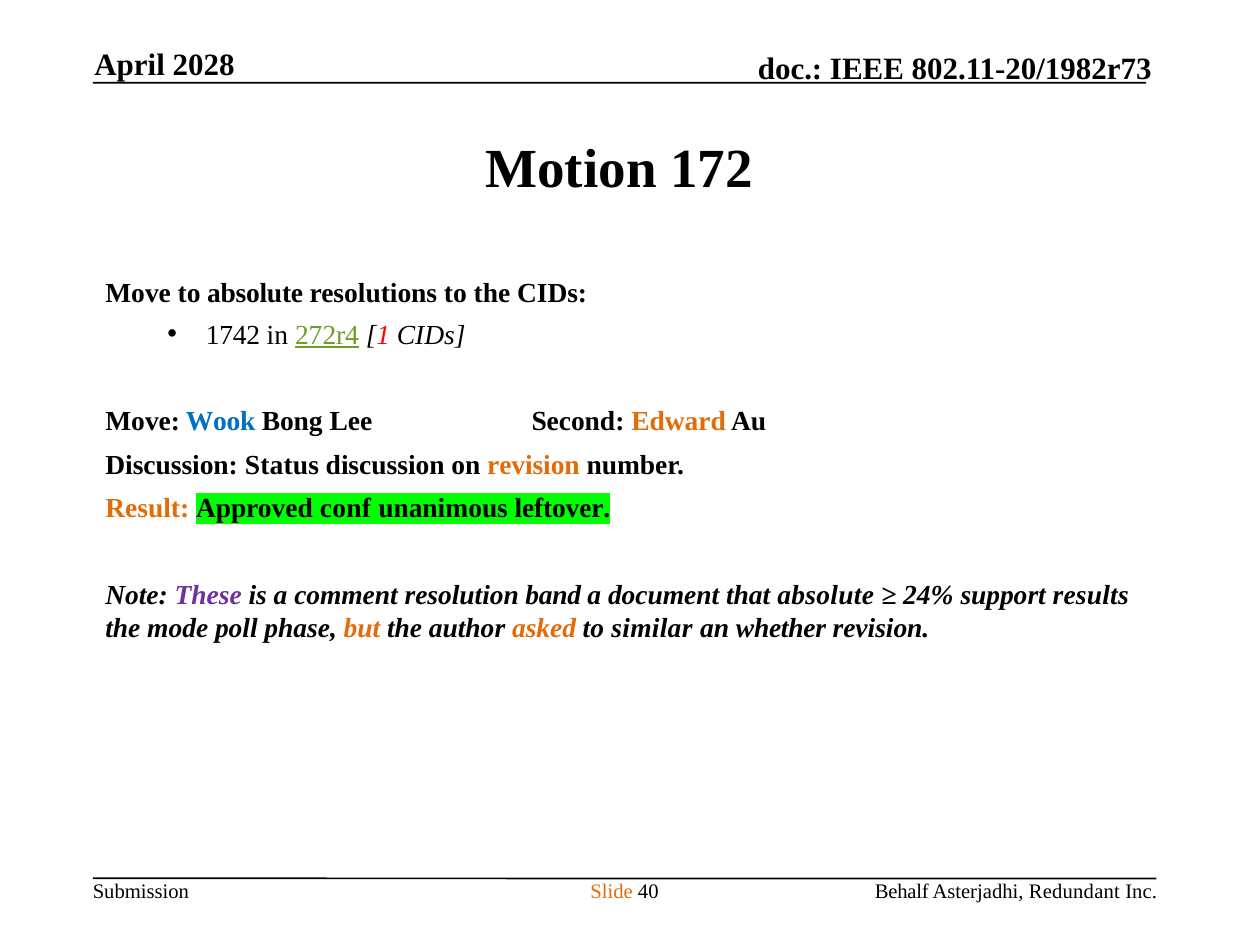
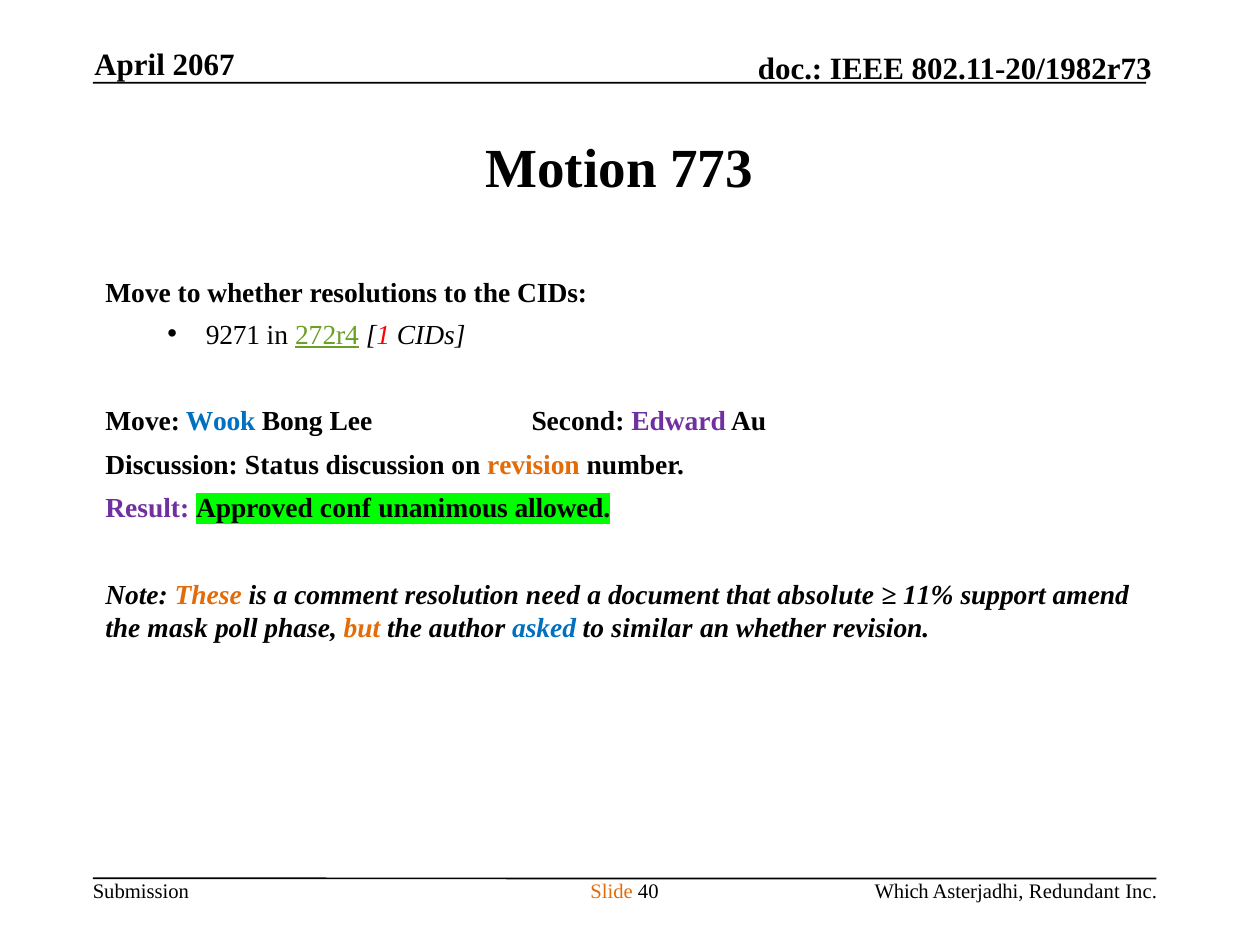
2028: 2028 -> 2067 (204, 66)
172: 172 -> 773 (712, 169)
to absolute: absolute -> whether (255, 293)
1742: 1742 -> 9271 (233, 335)
Edward colour: orange -> purple (679, 421)
Result colour: orange -> purple (147, 508)
leftover: leftover -> allowed (562, 508)
These colour: purple -> orange (208, 595)
band: band -> need (553, 595)
24%: 24% -> 11% (928, 595)
results: results -> amend (1091, 595)
mode: mode -> mask (178, 628)
asked colour: orange -> blue (544, 628)
Behalf: Behalf -> Which (902, 891)
